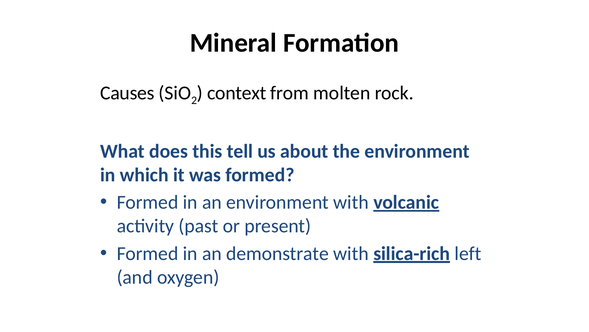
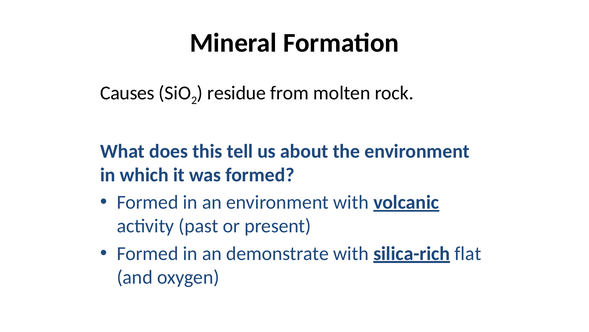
context: context -> residue (237, 93)
left: left -> flat (468, 253)
